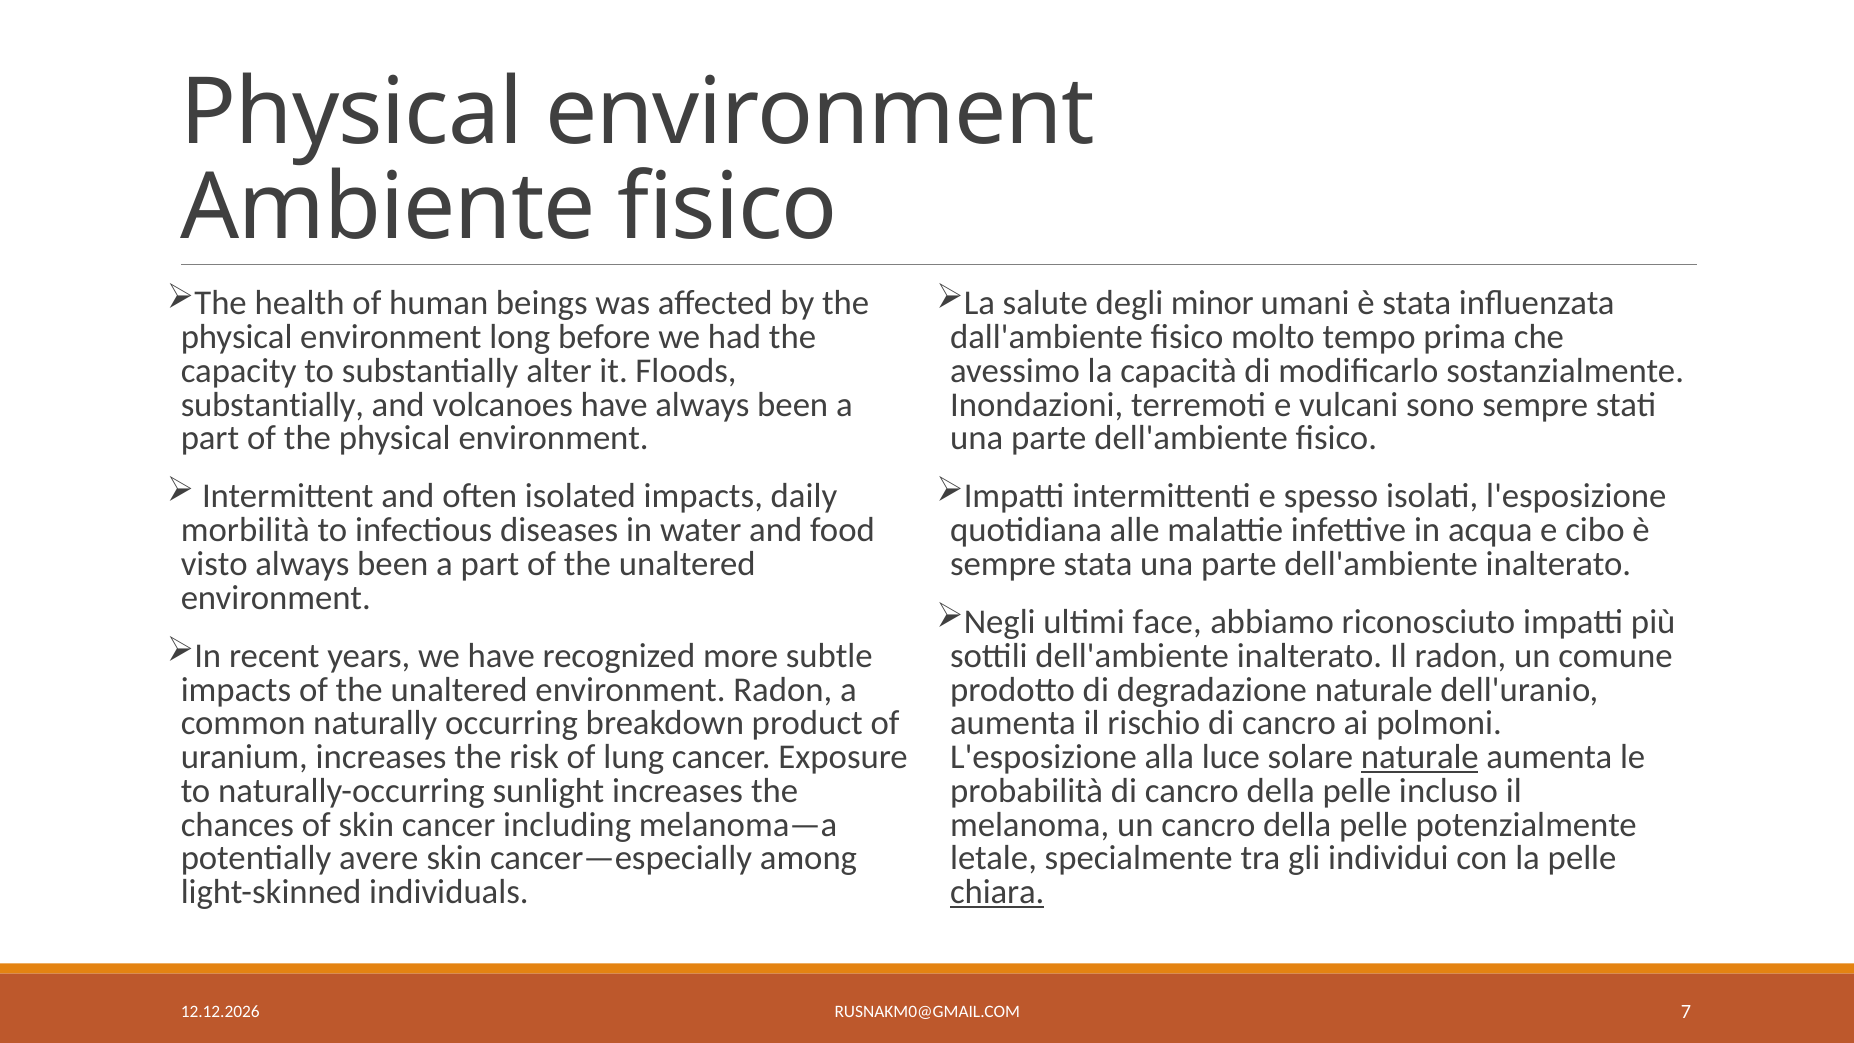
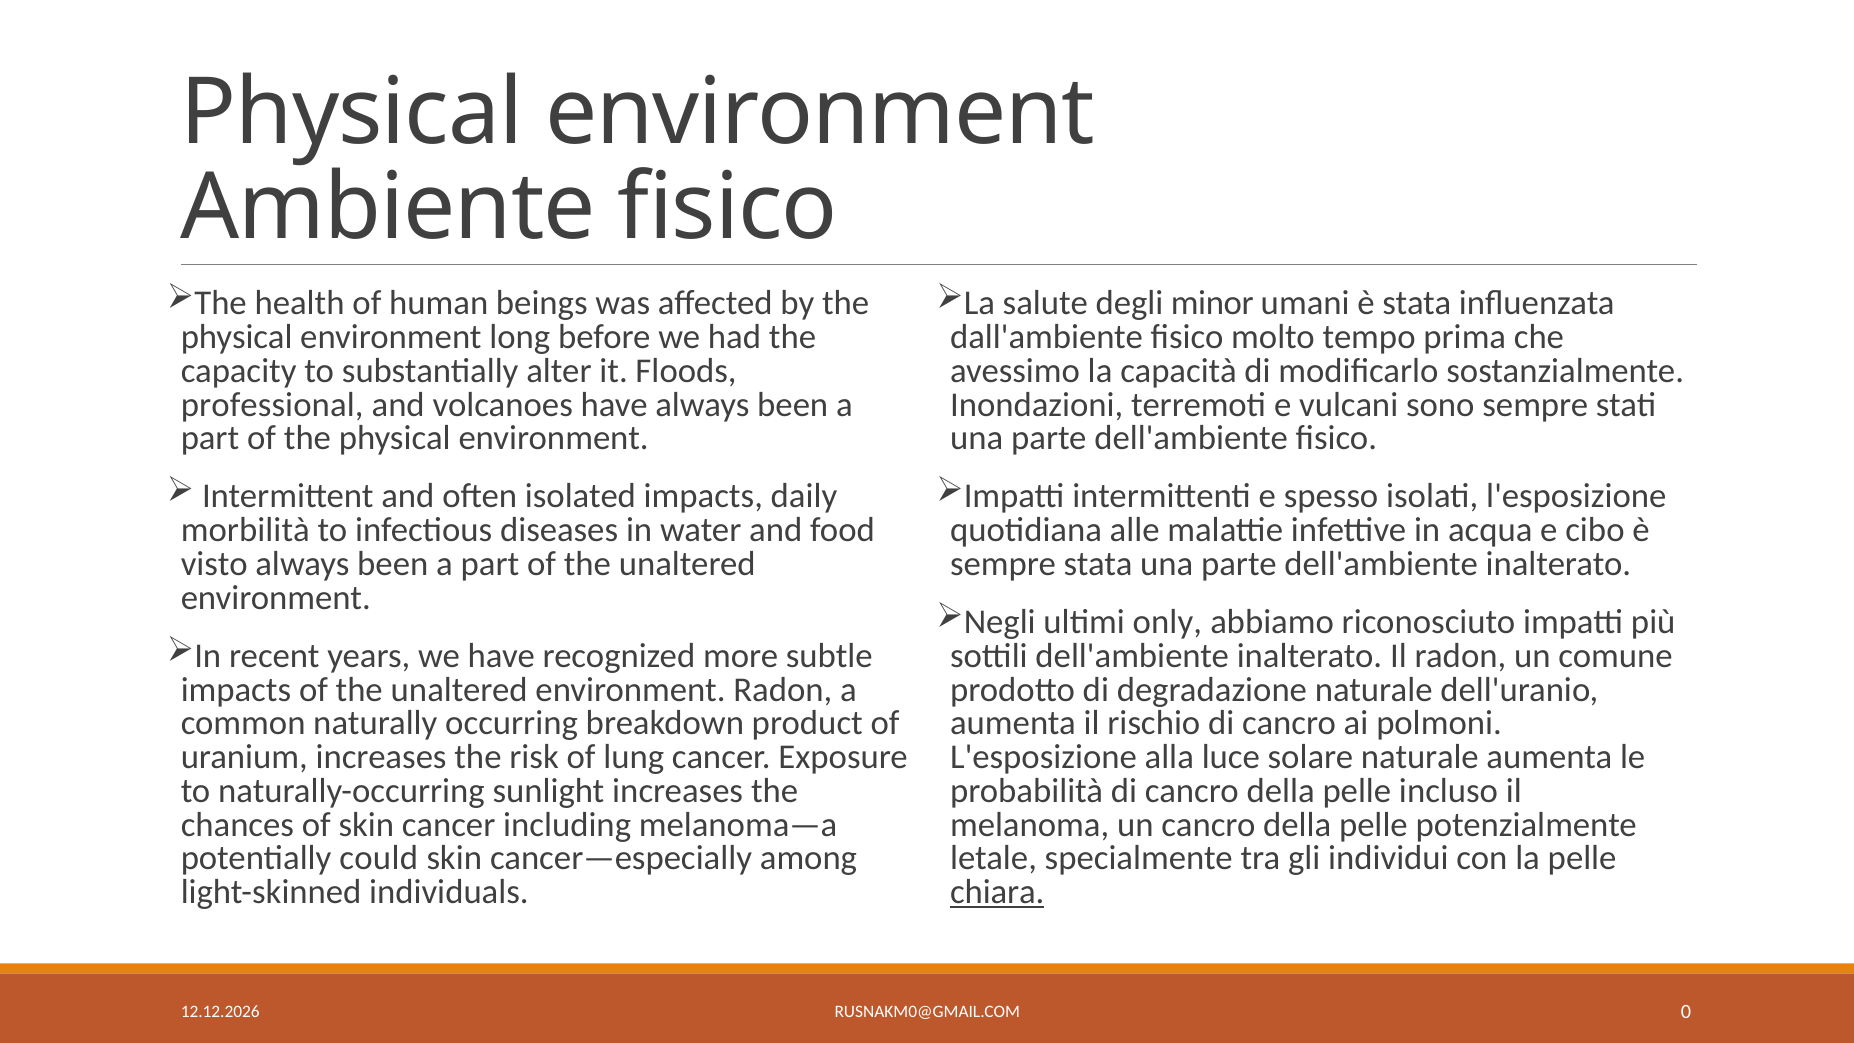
substantially: substantially -> professional (272, 405)
face: face -> only (1167, 622)
naturale underline: present -> none (1420, 757)
avere: avere -> could (379, 858)
7: 7 -> 0 (1686, 1011)
